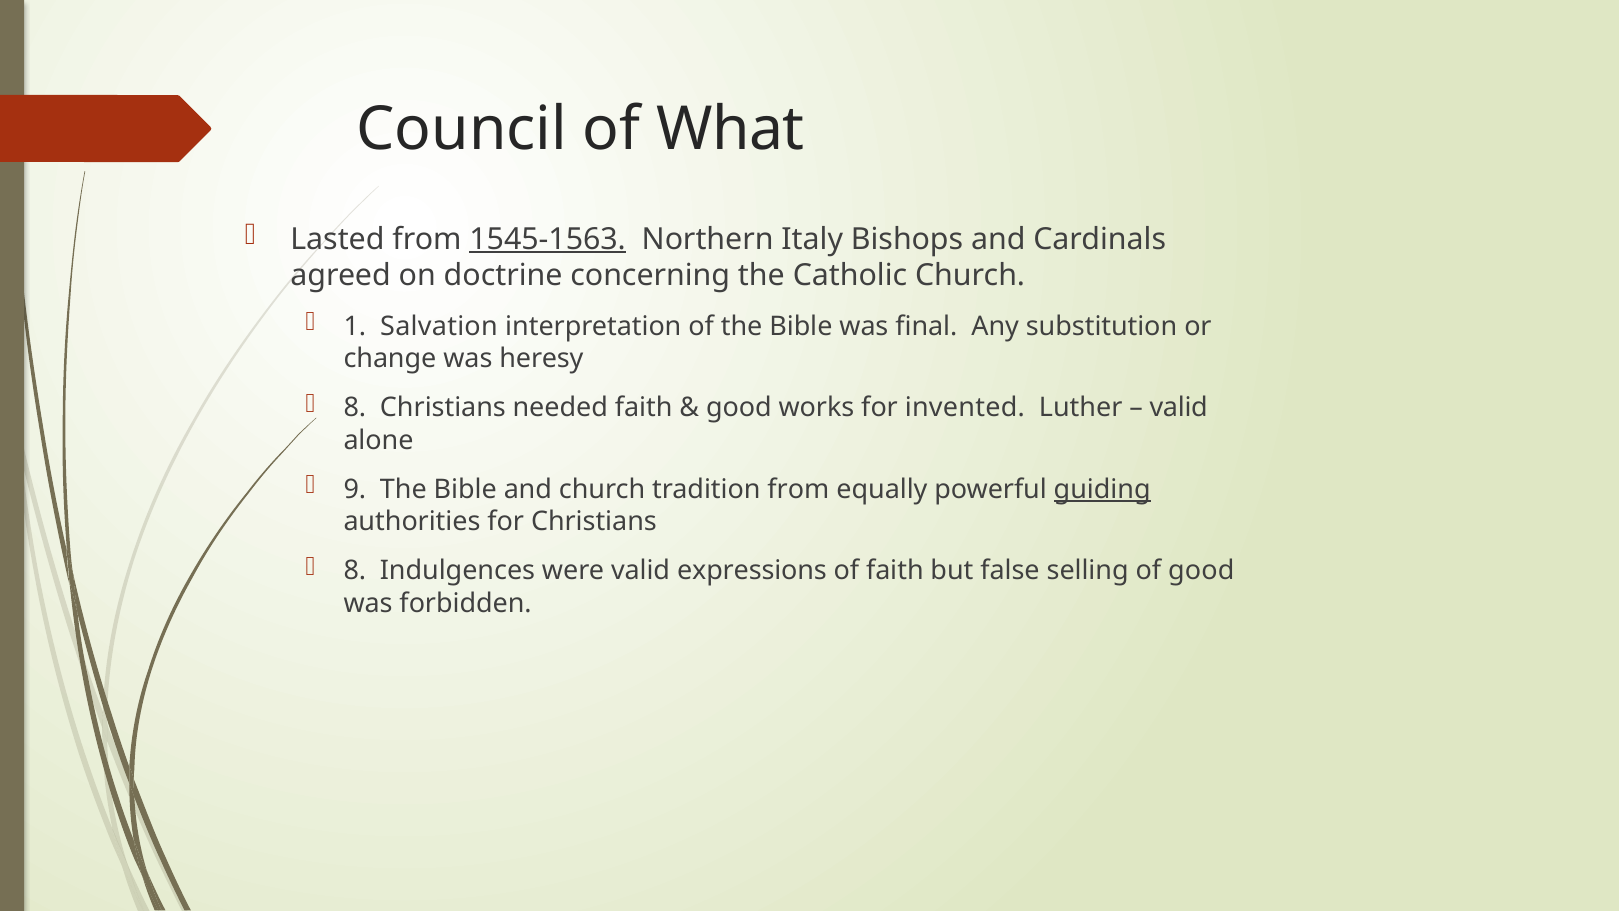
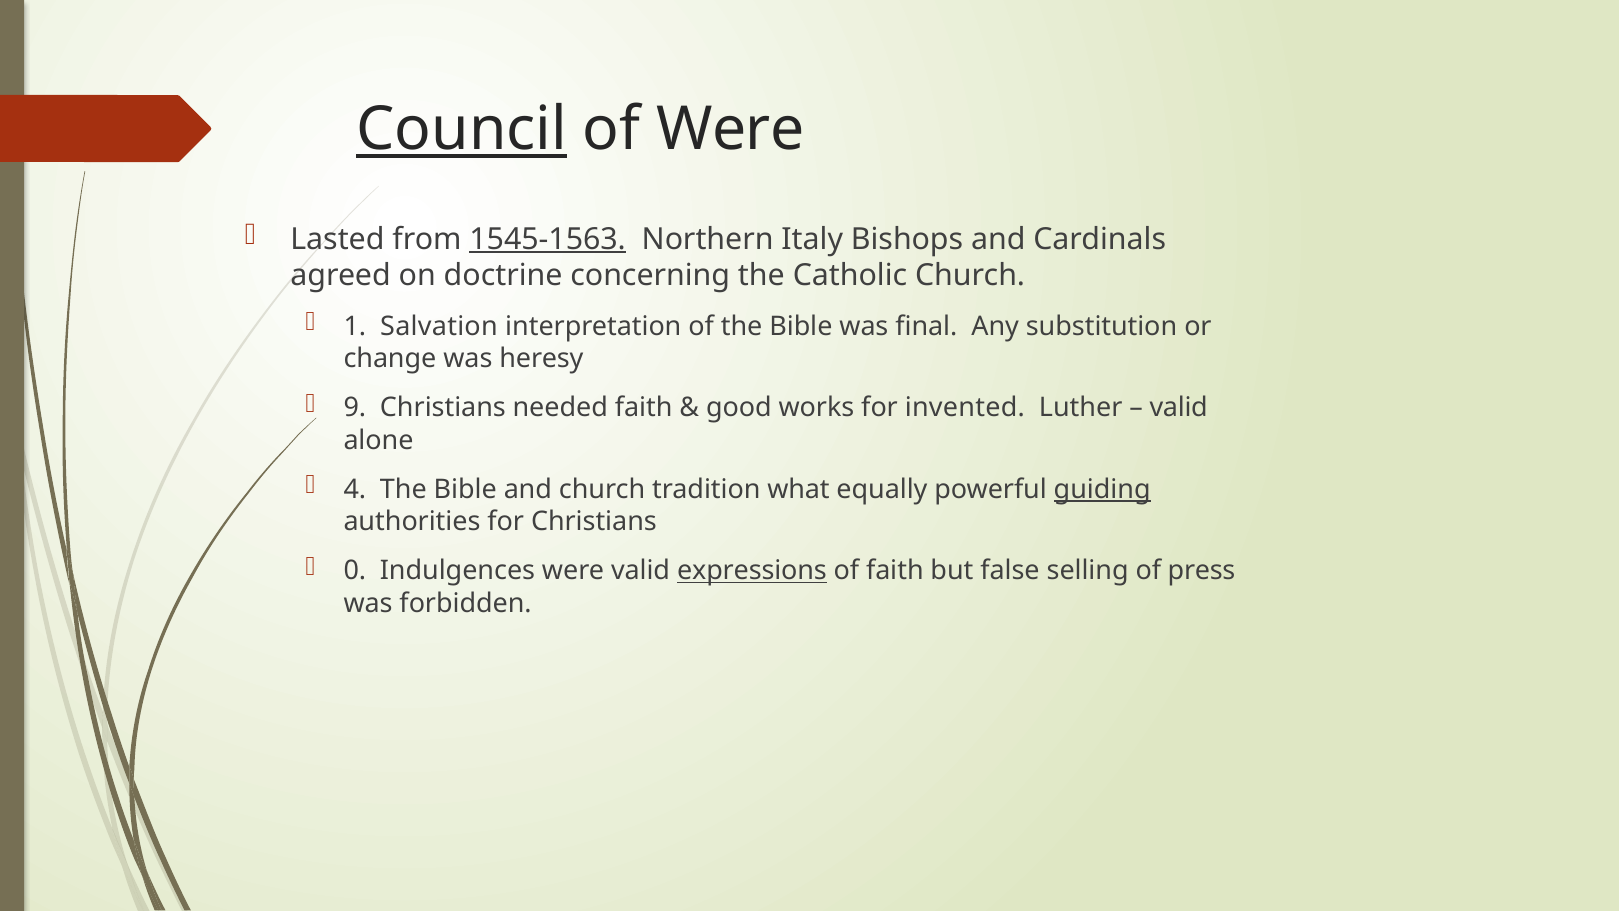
Council underline: none -> present (462, 130)
of What: What -> Were (730, 130)
8: 8 -> 9 (355, 408)
9: 9 -> 4 (355, 489)
tradition from: from -> what (798, 489)
8: 8 -> 0 (355, 571)
expressions underline: none -> present (752, 571)
of good: good -> press (1202, 571)
